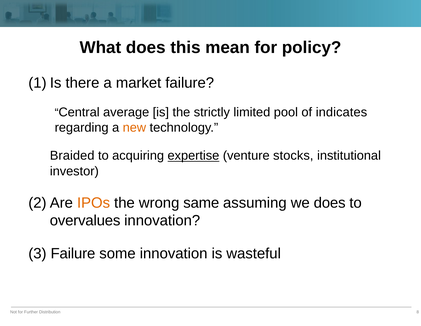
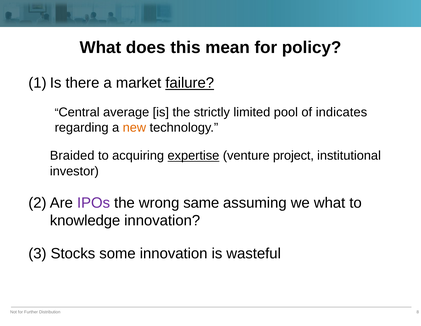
failure underline: none -> present (190, 83)
stocks: stocks -> project (293, 155)
IPOs colour: orange -> purple (94, 202)
we does: does -> what (330, 202)
overvalues: overvalues -> knowledge (85, 220)
3 Failure: Failure -> Stocks (73, 253)
